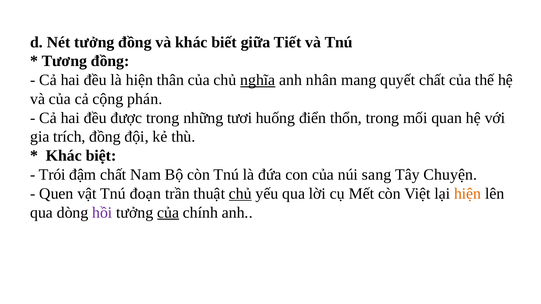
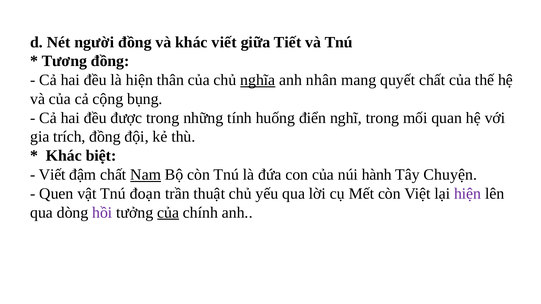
Nét tưởng: tưởng -> người (94, 42)
khác biết: biết -> viết (224, 42)
phán: phán -> bụng (145, 99)
tươi: tươi -> tính (240, 118)
thổn: thổn -> nghĩ (346, 118)
Trói: Trói -> Viết (52, 175)
Nam underline: none -> present (146, 175)
sang: sang -> hành (377, 175)
chủ underline: present -> none (240, 194)
hiện colour: orange -> purple (468, 194)
